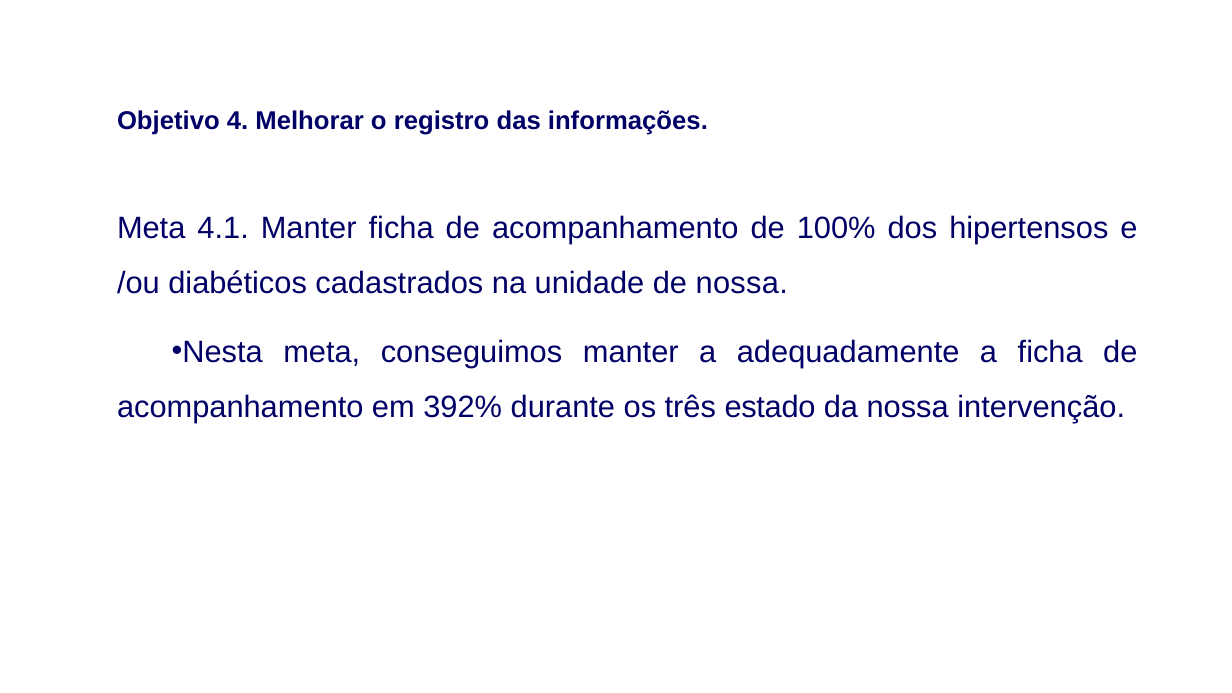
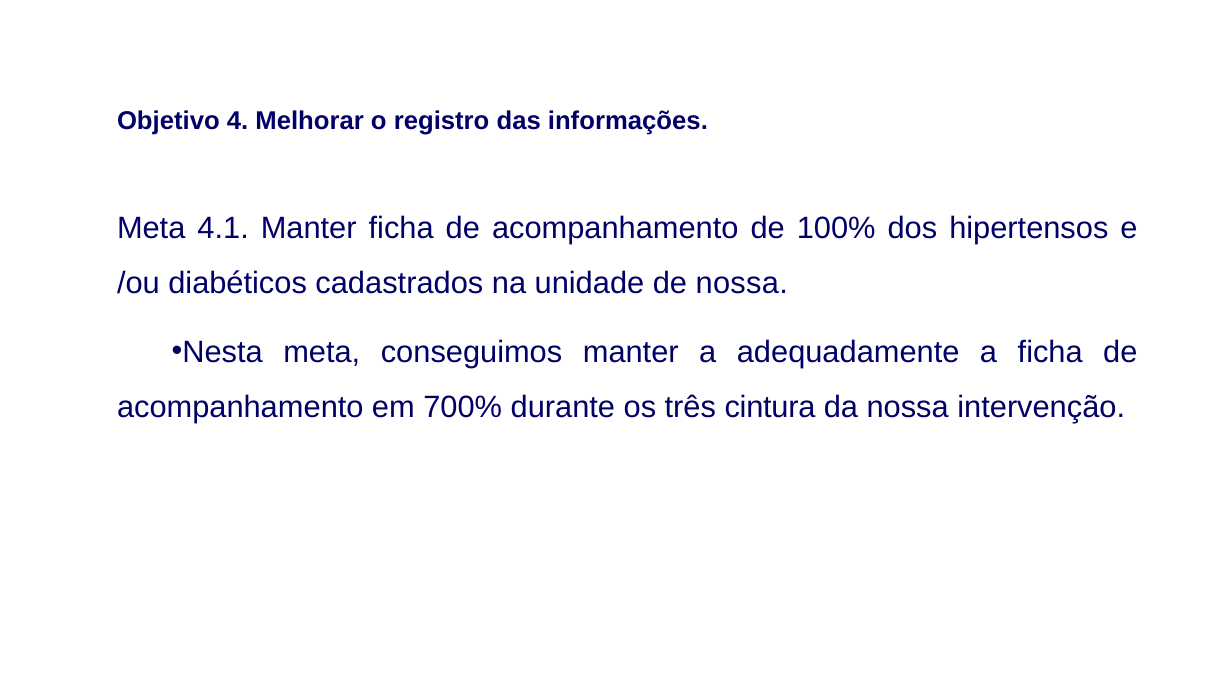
392%: 392% -> 700% (463, 407)
estado: estado -> cintura (770, 407)
